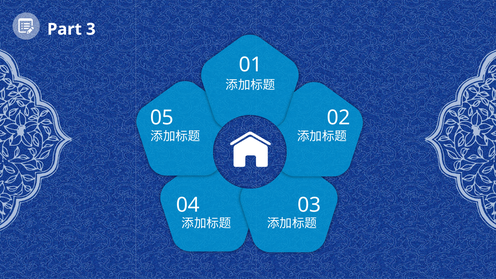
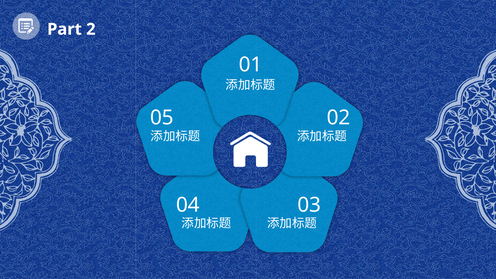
3: 3 -> 2 (91, 29)
